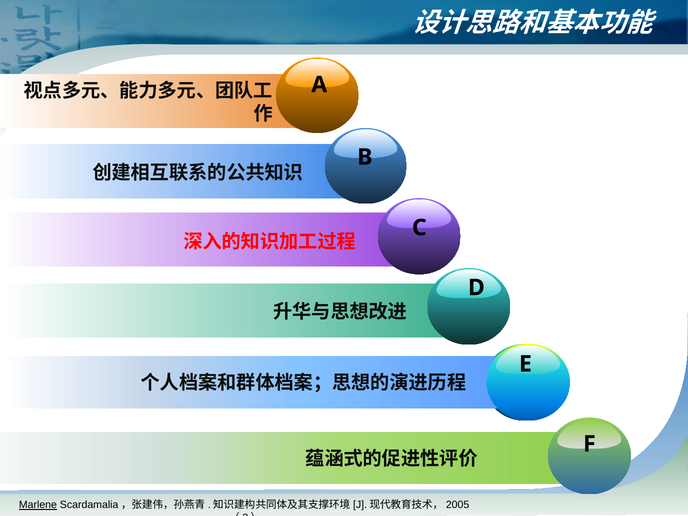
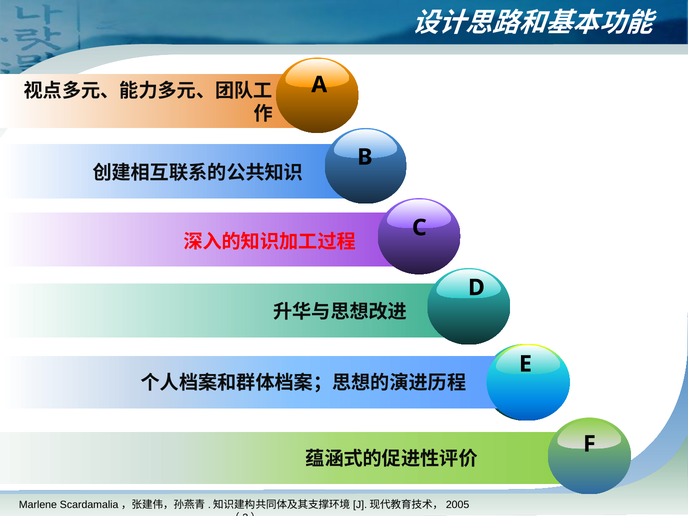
Marlene underline: present -> none (38, 505)
